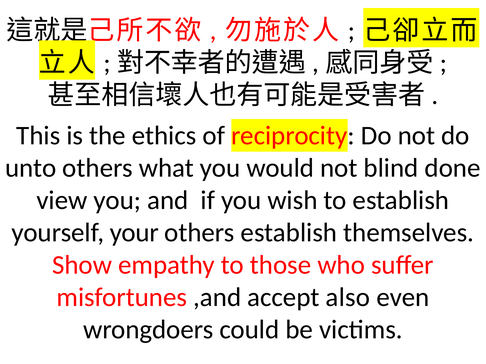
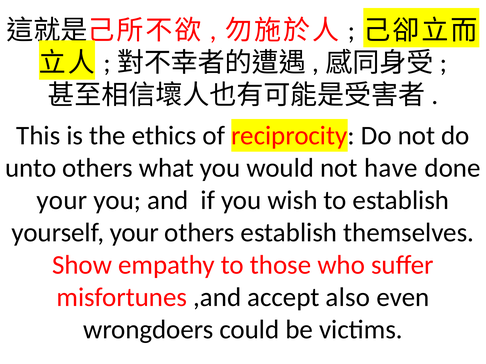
blind: blind -> have (391, 168)
view: view -> your (62, 201)
